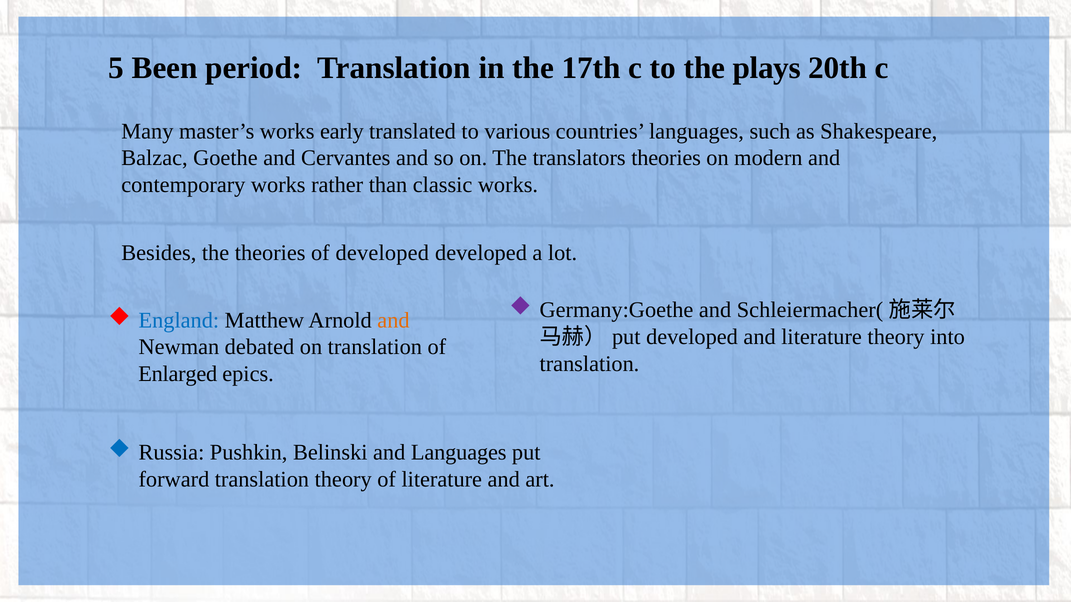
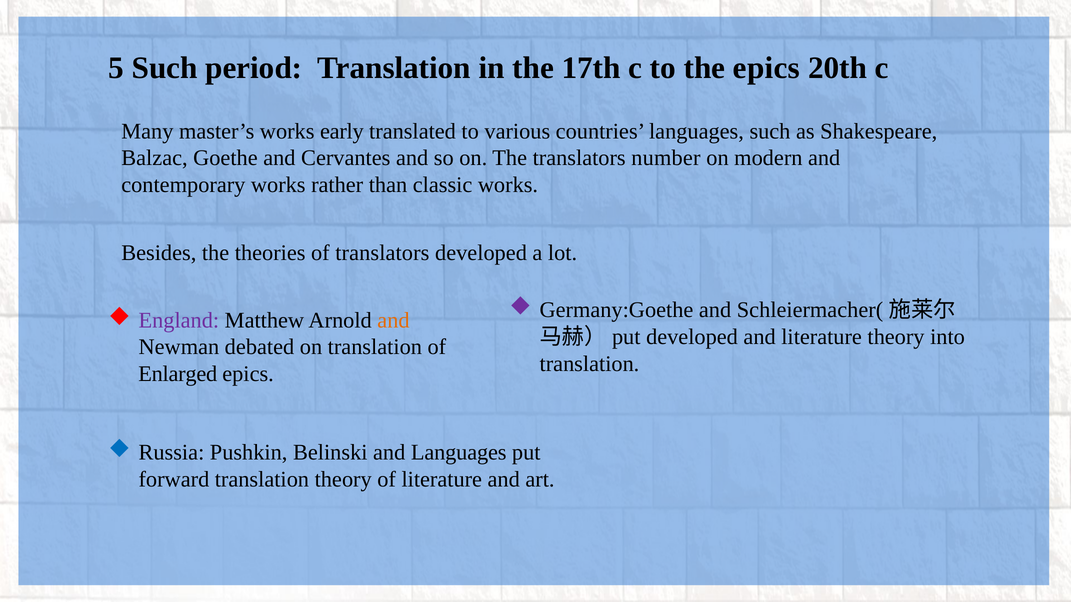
5 Been: Been -> Such (165, 68)
the plays: plays -> epics (767, 68)
translators theories: theories -> number (666, 158)
of developed: developed -> translators (382, 253)
England colour: blue -> purple (179, 321)
